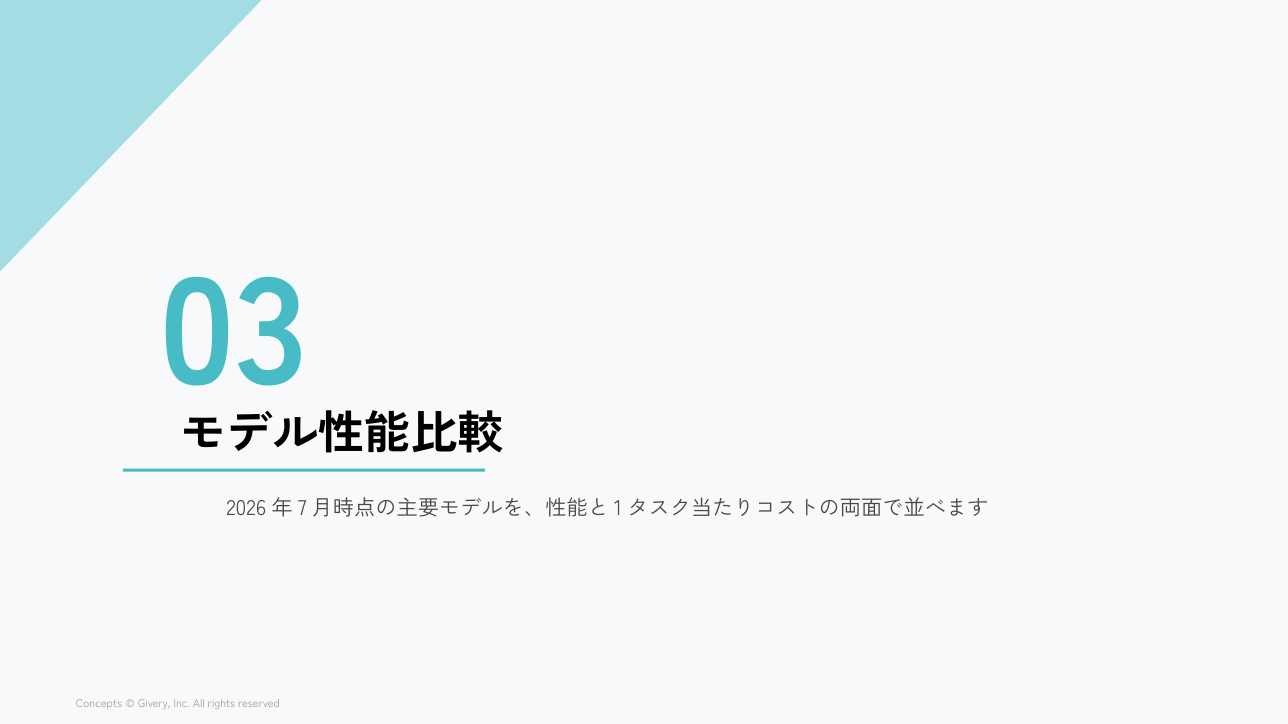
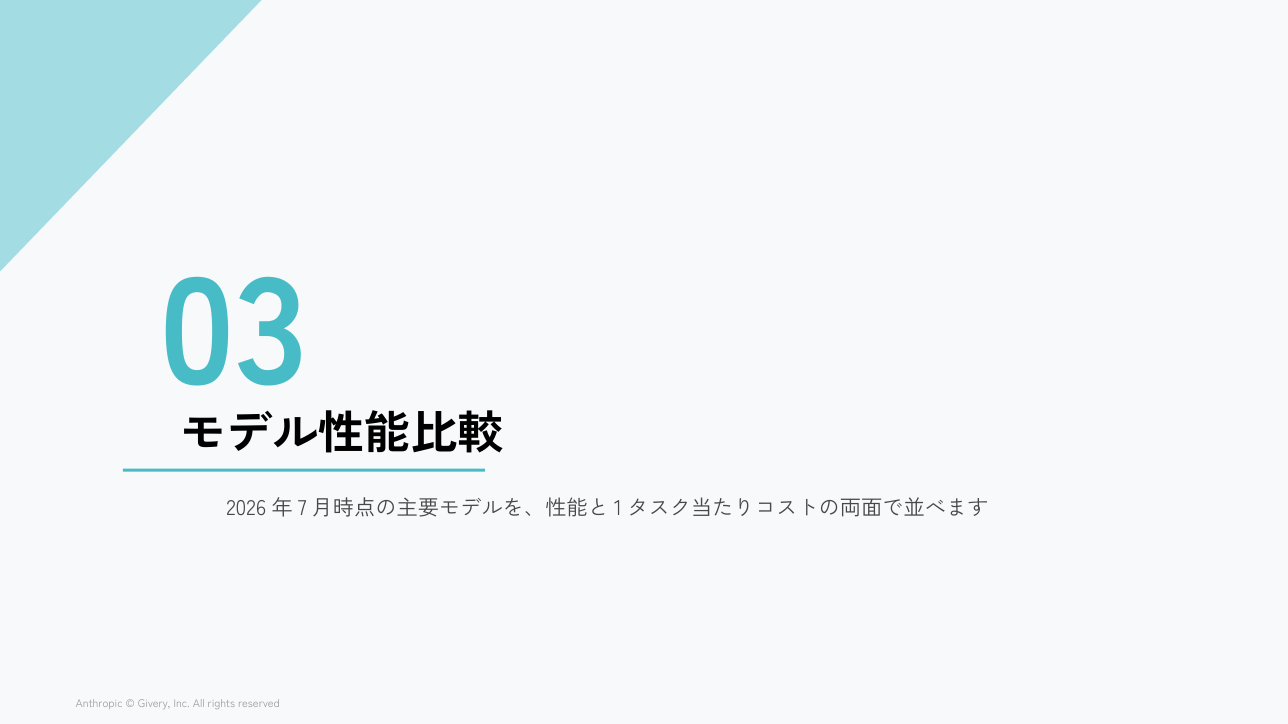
Concepts: Concepts -> Anthropic (99, 704)
